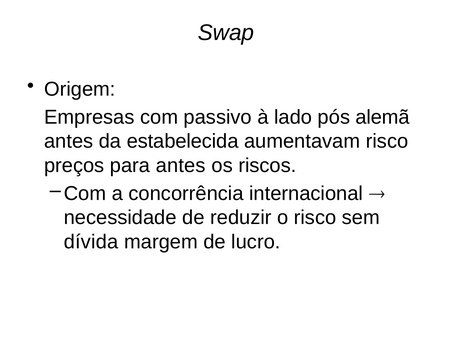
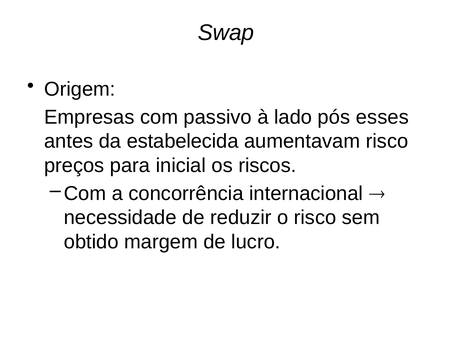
alemã: alemã -> esses (382, 117)
para antes: antes -> inicial (181, 165)
dívida: dívida -> obtido (91, 242)
